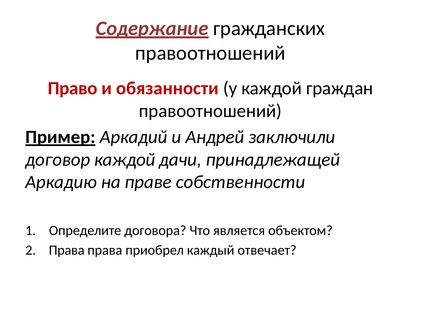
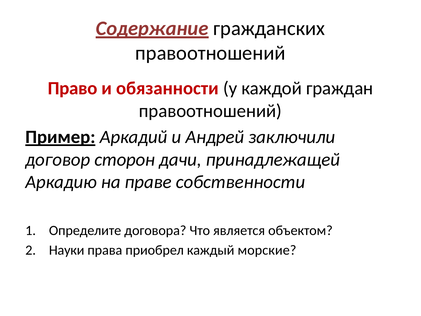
договор каждой: каждой -> сторон (125, 159)
Права: Права -> Науки (67, 250)
отвечает: отвечает -> морские (267, 250)
